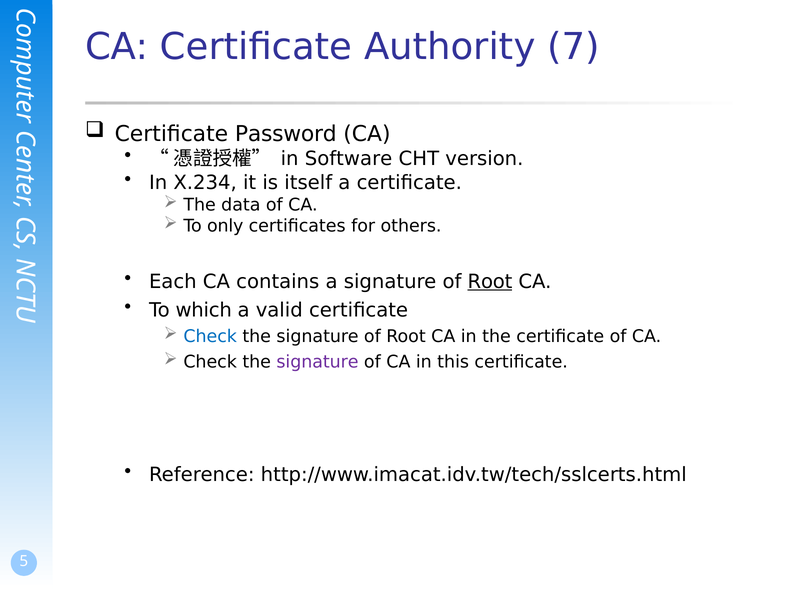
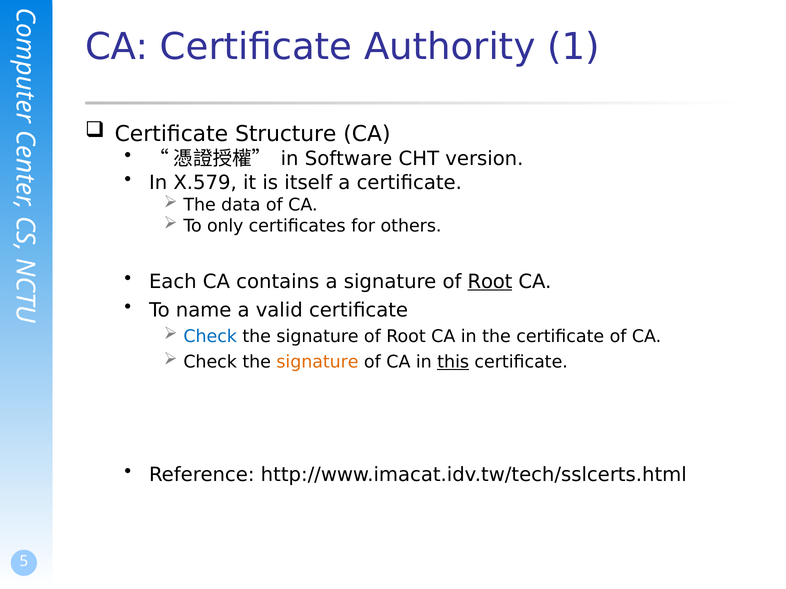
7: 7 -> 1 (573, 47)
Password: Password -> Structure (286, 134)
X.234: X.234 -> X.579 (205, 183)
which: which -> name (204, 310)
signature colour: purple -> orange (318, 362)
this underline: none -> present (453, 362)
